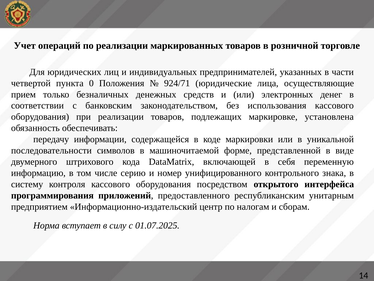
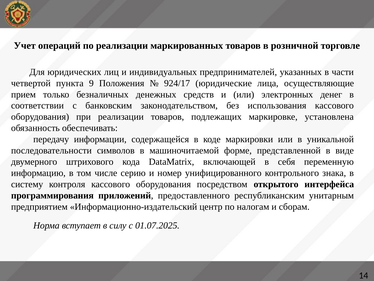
0: 0 -> 9 (91, 83)
924/71: 924/71 -> 924/17 (177, 83)
